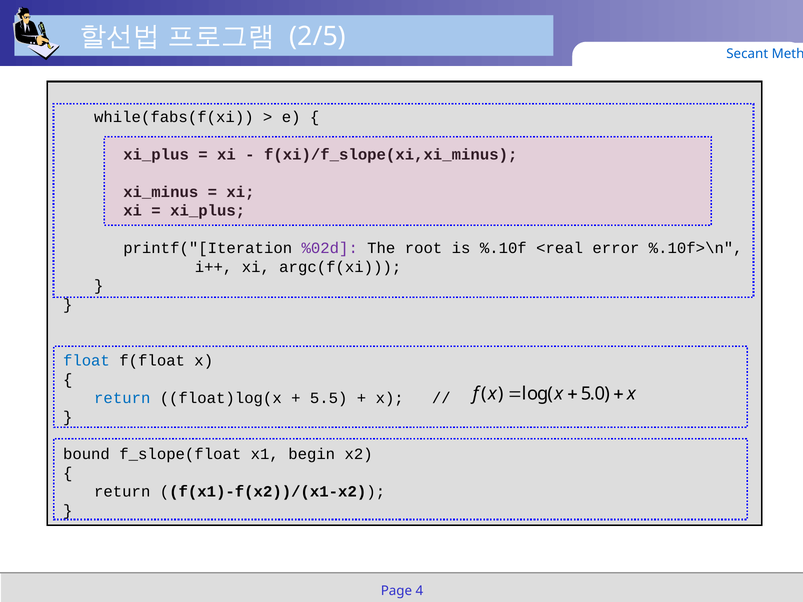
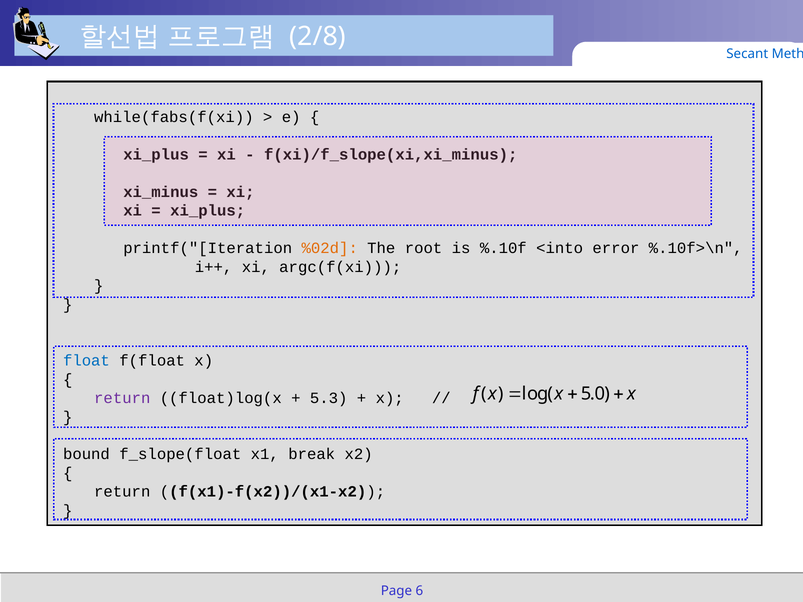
2/5: 2/5 -> 2/8 (318, 36)
%02d colour: purple -> orange (330, 248)
<real: <real -> <into (560, 248)
return colour: blue -> purple (122, 398)
5.5: 5.5 -> 5.3 (329, 398)
begin: begin -> break (312, 455)
4: 4 -> 6 (419, 591)
